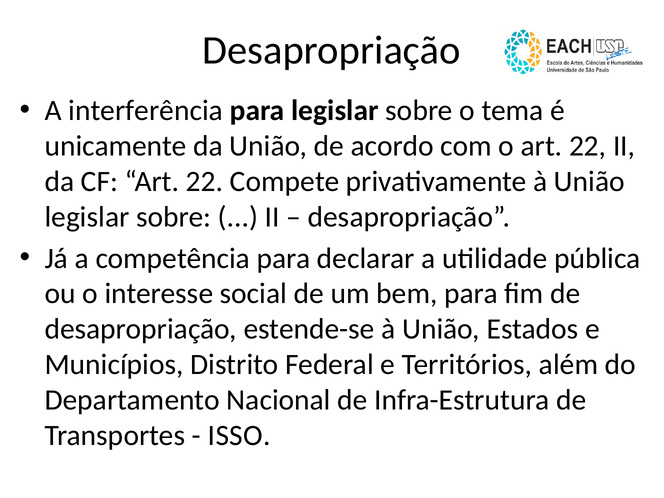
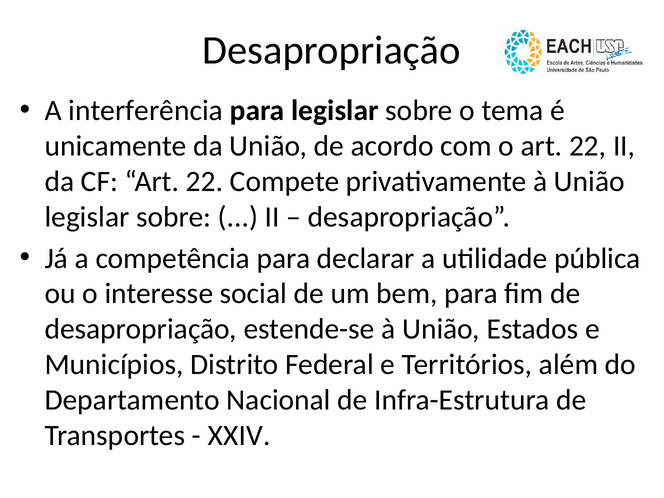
ISSO: ISSO -> XXIV (239, 436)
